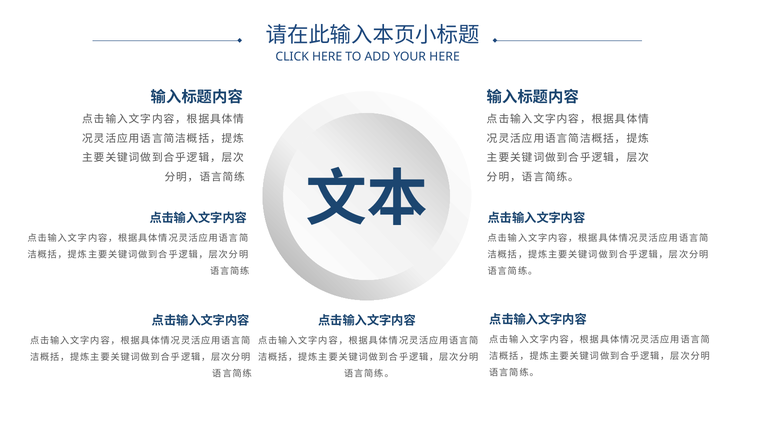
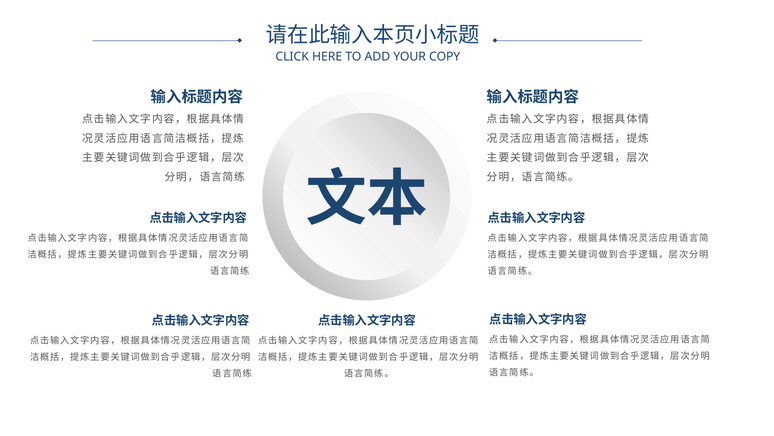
YOUR HERE: HERE -> COPY (445, 57)
